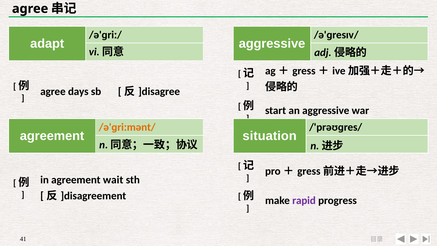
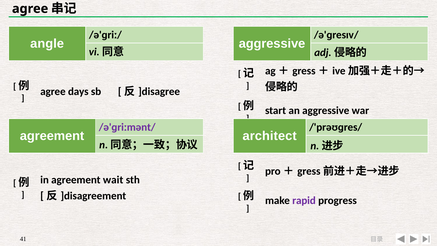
adapt: adapt -> angle (47, 44)
/ə'ɡriːmənt/ colour: orange -> purple (127, 127)
situation: situation -> architect (270, 136)
